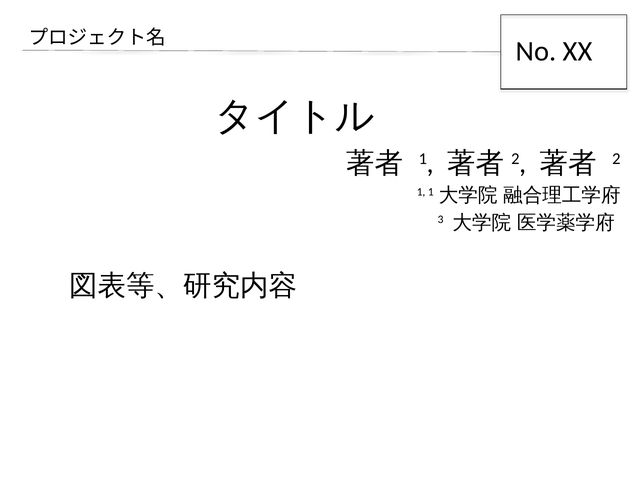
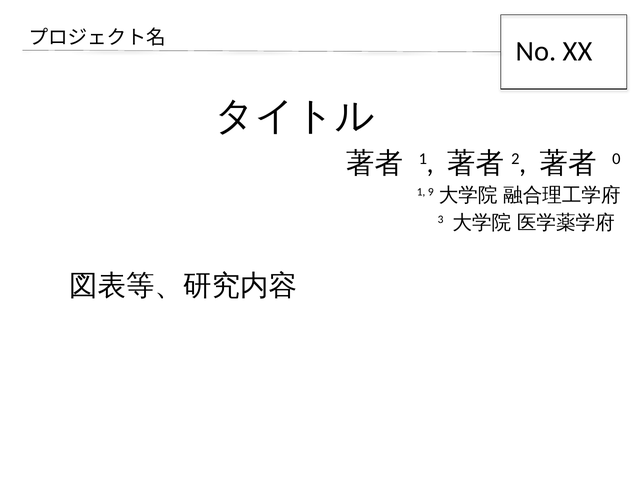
2: 2 -> 0 (616, 159)
1 1: 1 -> 9 (431, 192)
